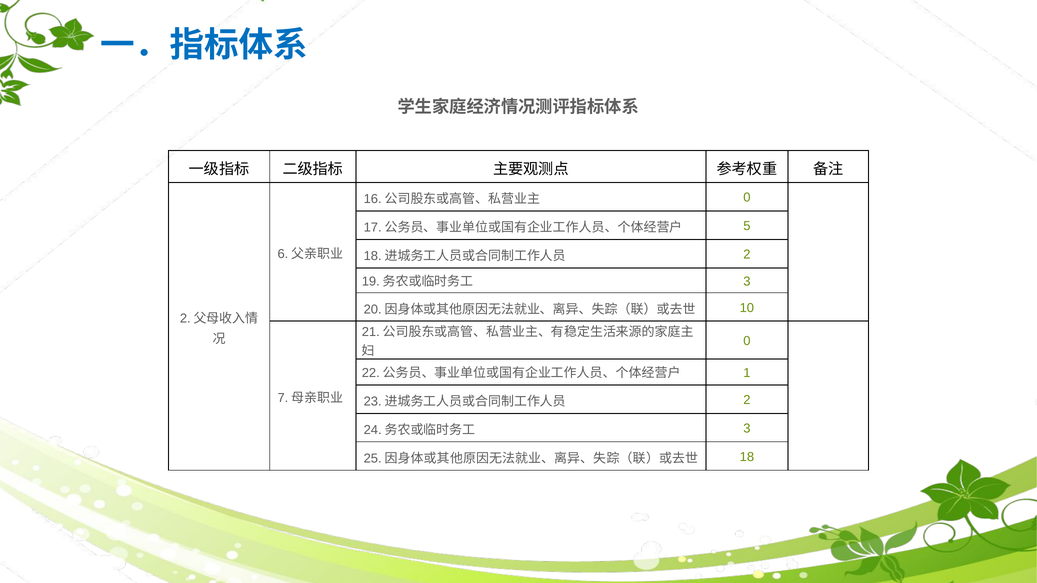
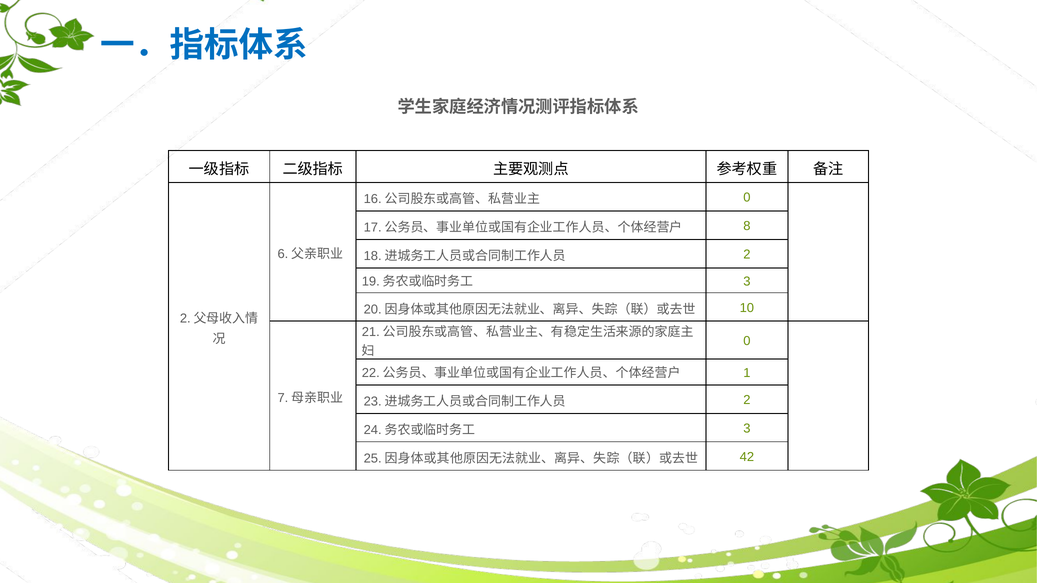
5: 5 -> 8 (747, 226)
18: 18 -> 42 (747, 457)
